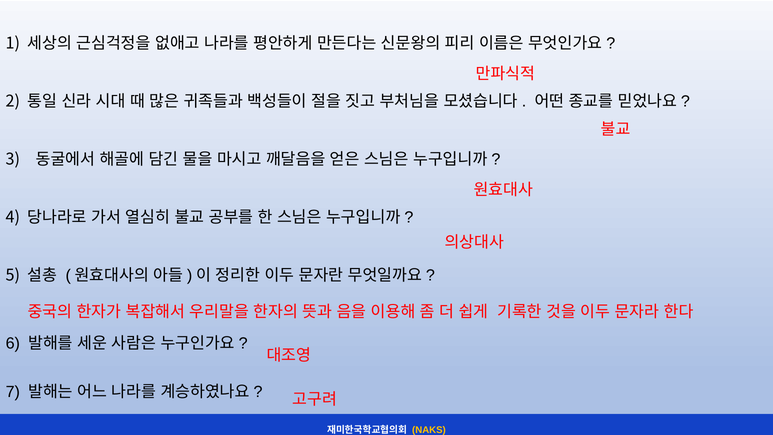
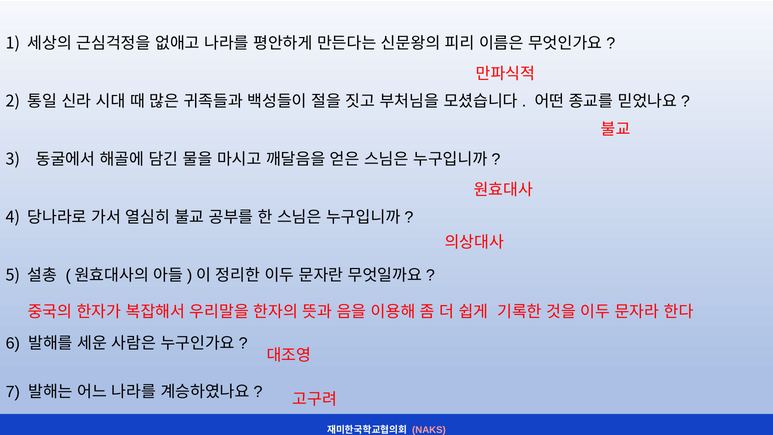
NAKS colour: yellow -> pink (429, 430)
